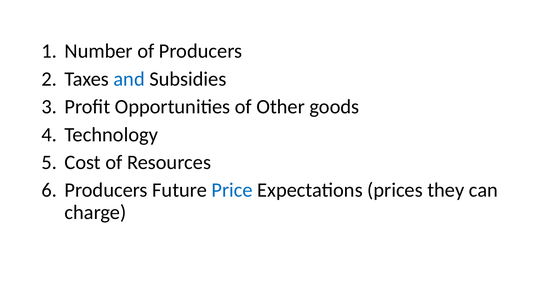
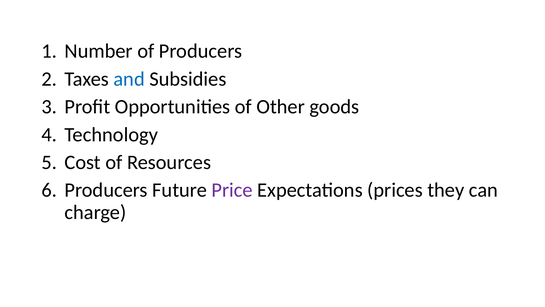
Price colour: blue -> purple (232, 190)
